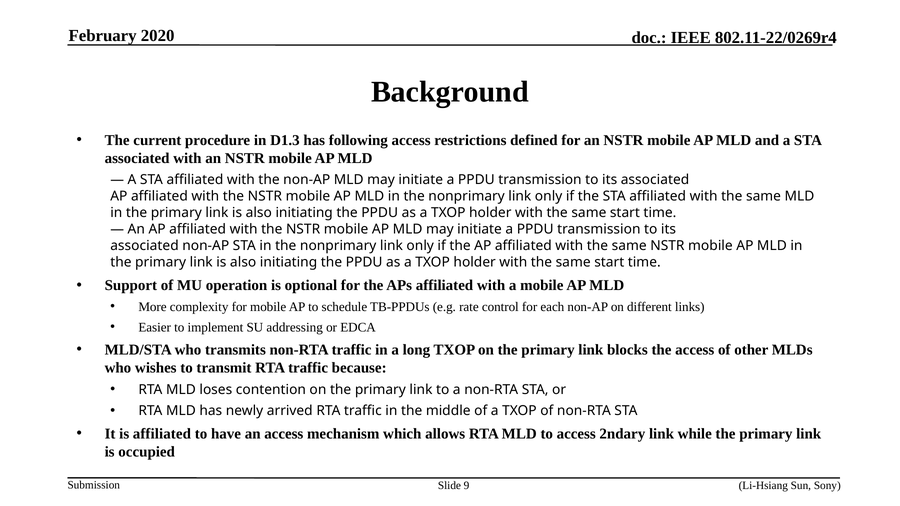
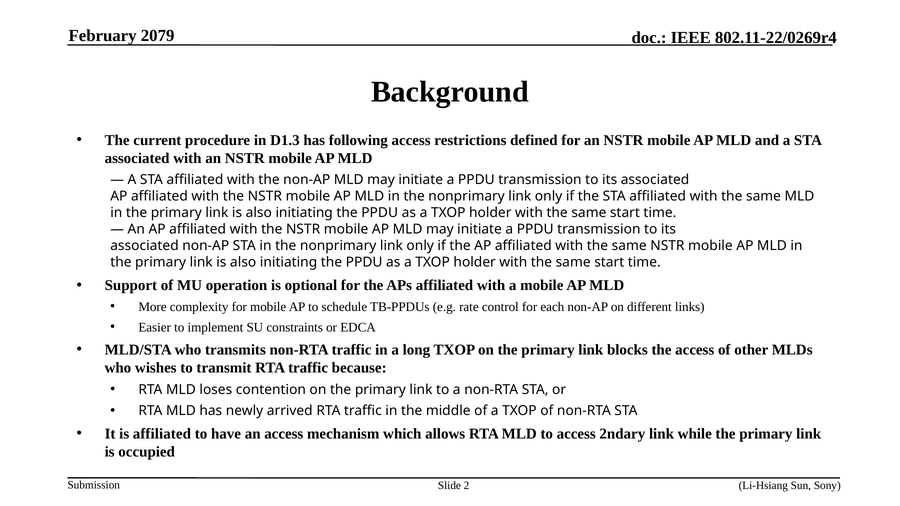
2020: 2020 -> 2079 (158, 36)
addressing: addressing -> constraints (295, 327)
9: 9 -> 2 (467, 486)
